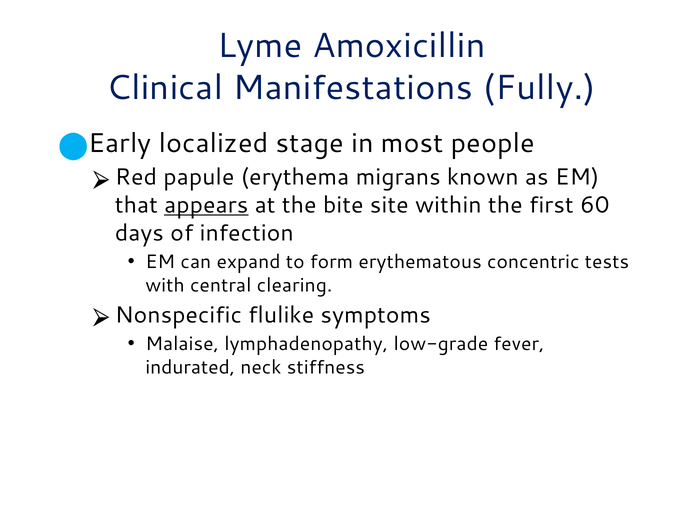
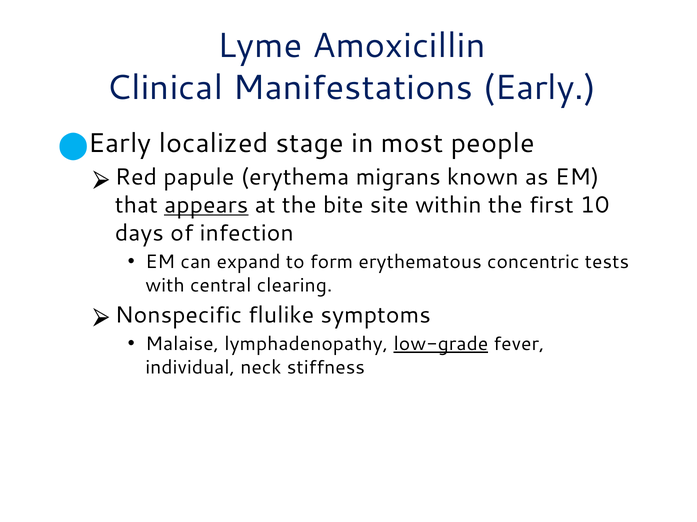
Fully: Fully -> Early (539, 88)
60: 60 -> 10 (595, 205)
low-grade underline: none -> present (441, 344)
indurated: indurated -> individual (190, 368)
